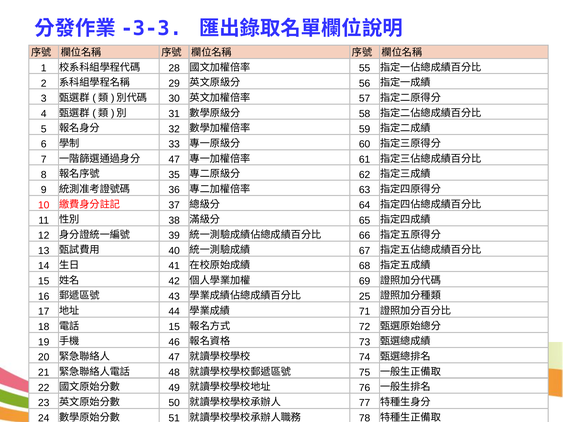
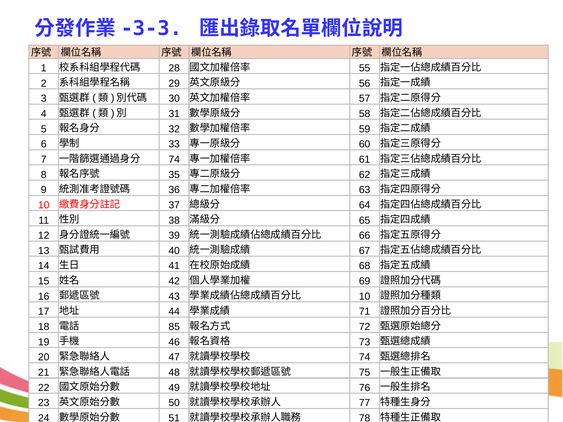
47: 47 -> 74 (174, 160)
25: 25 -> 10 (365, 297)
15: 15 -> 85 (174, 327)
